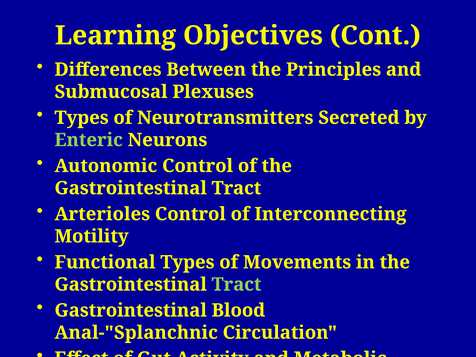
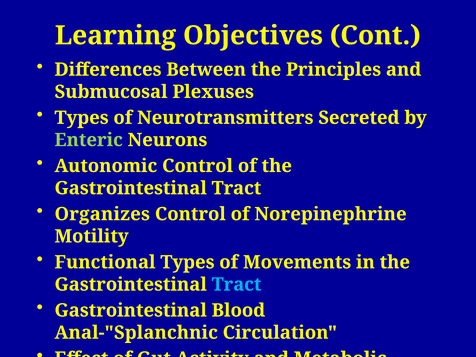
Arterioles: Arterioles -> Organizes (102, 214)
Interconnecting: Interconnecting -> Norepinephrine (331, 214)
Tract colour: light green -> light blue (236, 284)
